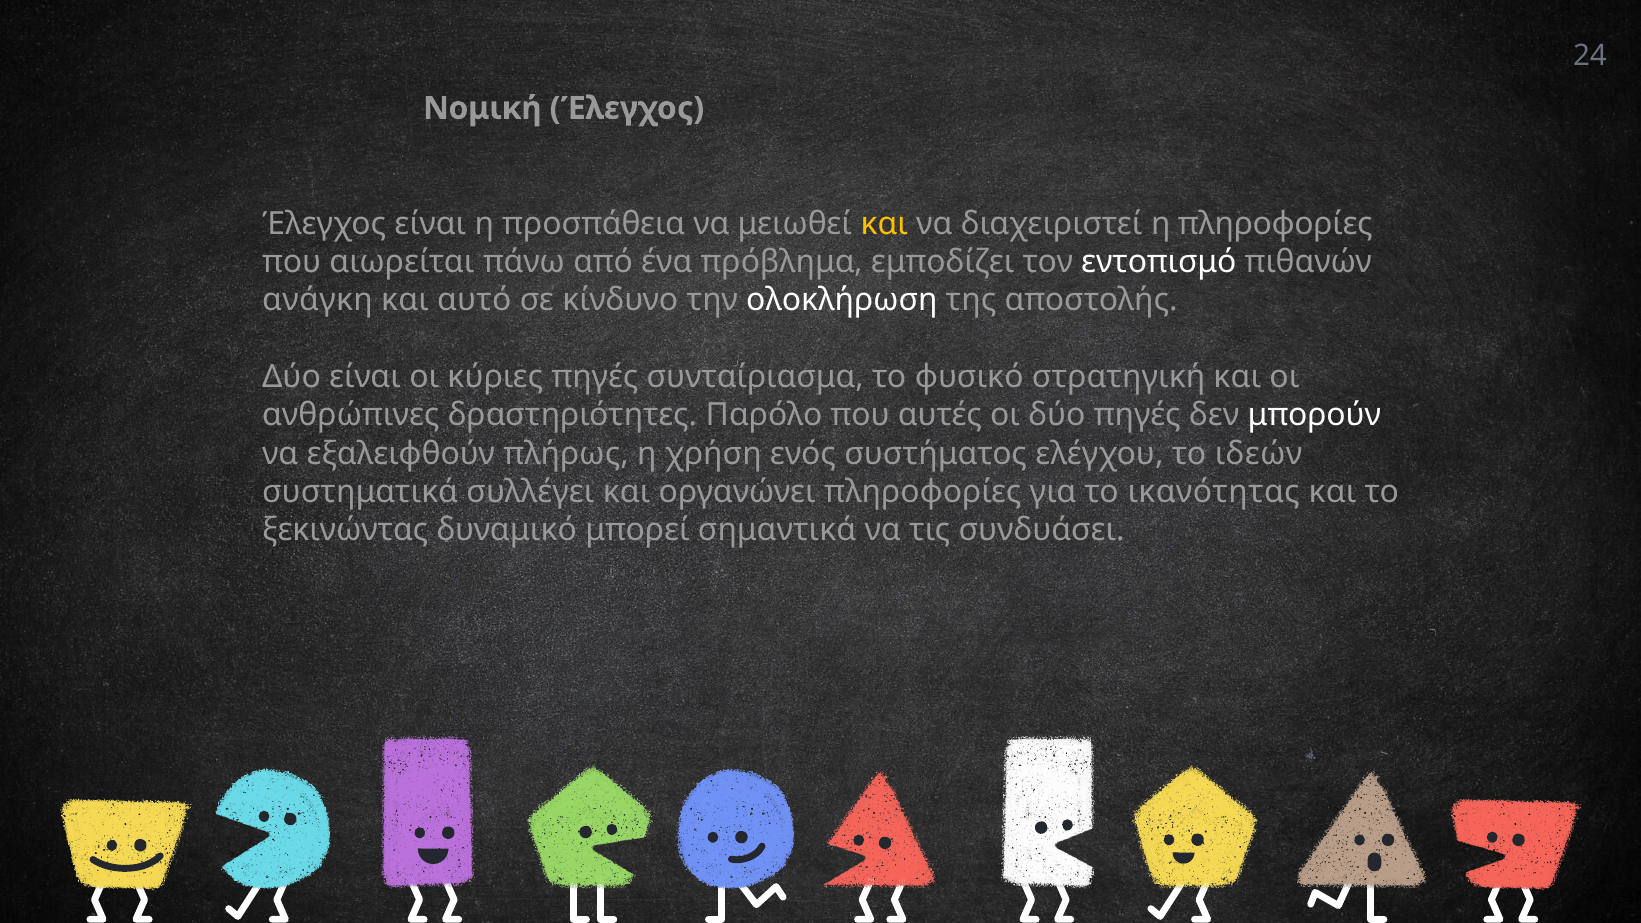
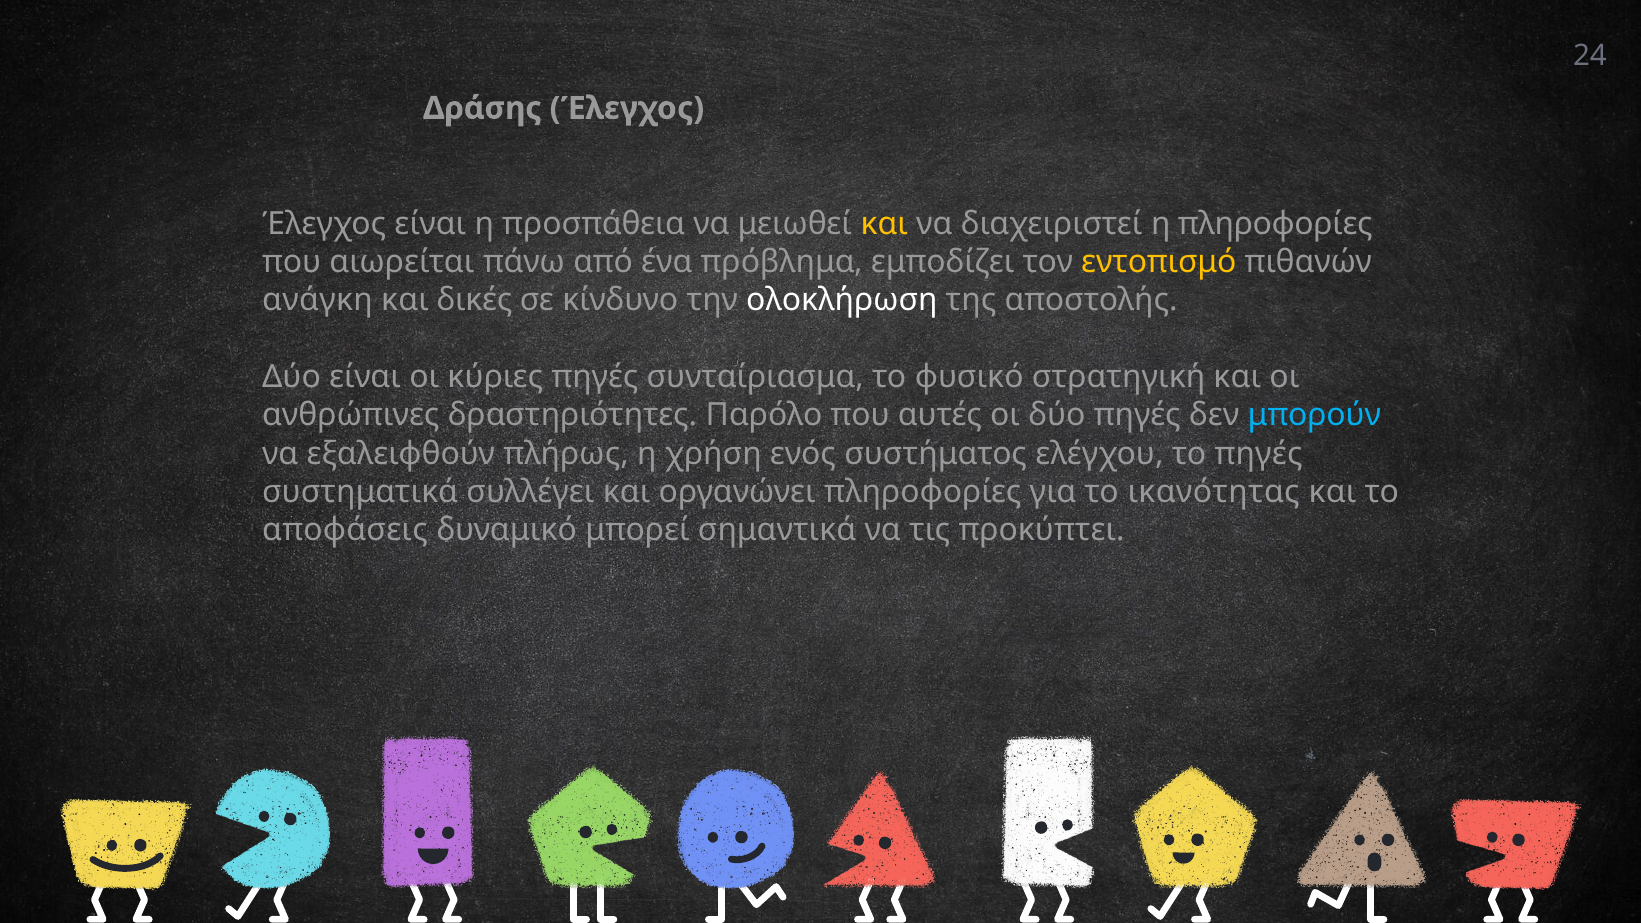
Νομική: Νομική -> Δράσης (482, 108)
εντοπισμό colour: white -> yellow (1159, 262)
αυτό: αυτό -> δικές (474, 300)
μπορούν colour: white -> light blue (1314, 415)
το ιδεών: ιδεών -> πηγές (1259, 454)
ξεκινώντας: ξεκινώντας -> αποφάσεις (345, 530)
συνδυάσει: συνδυάσει -> προκύπτει (1042, 530)
